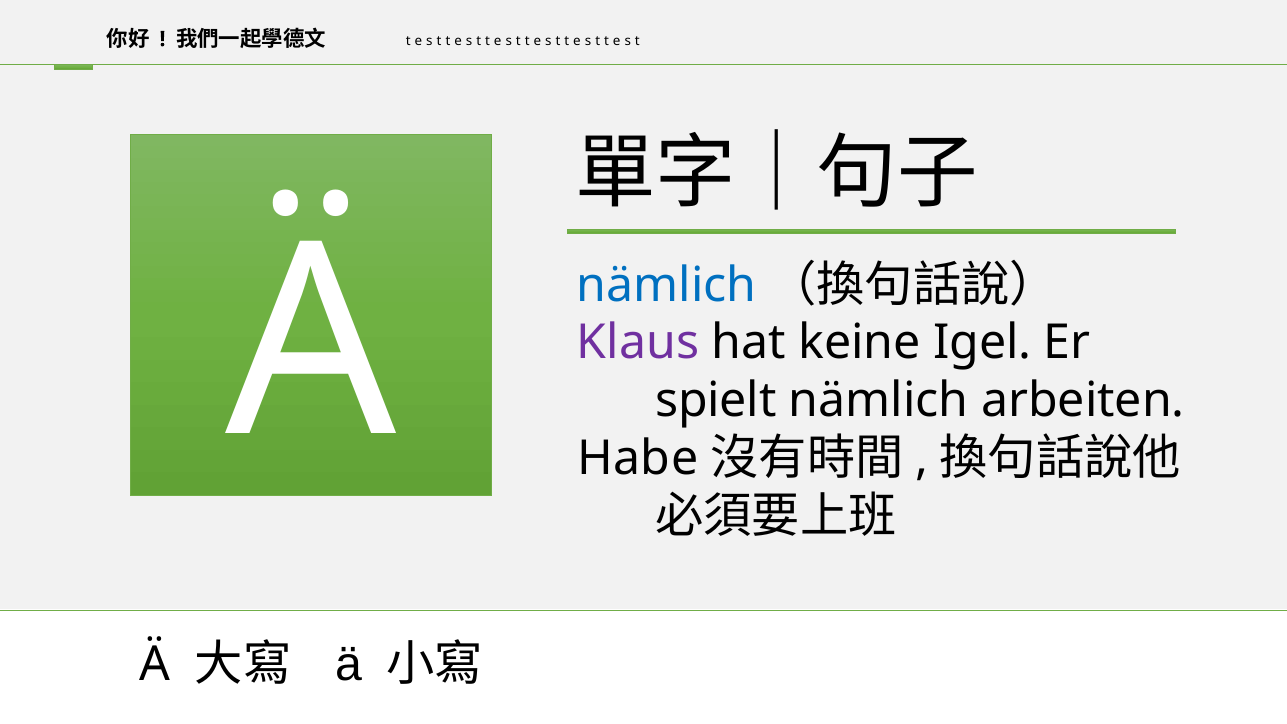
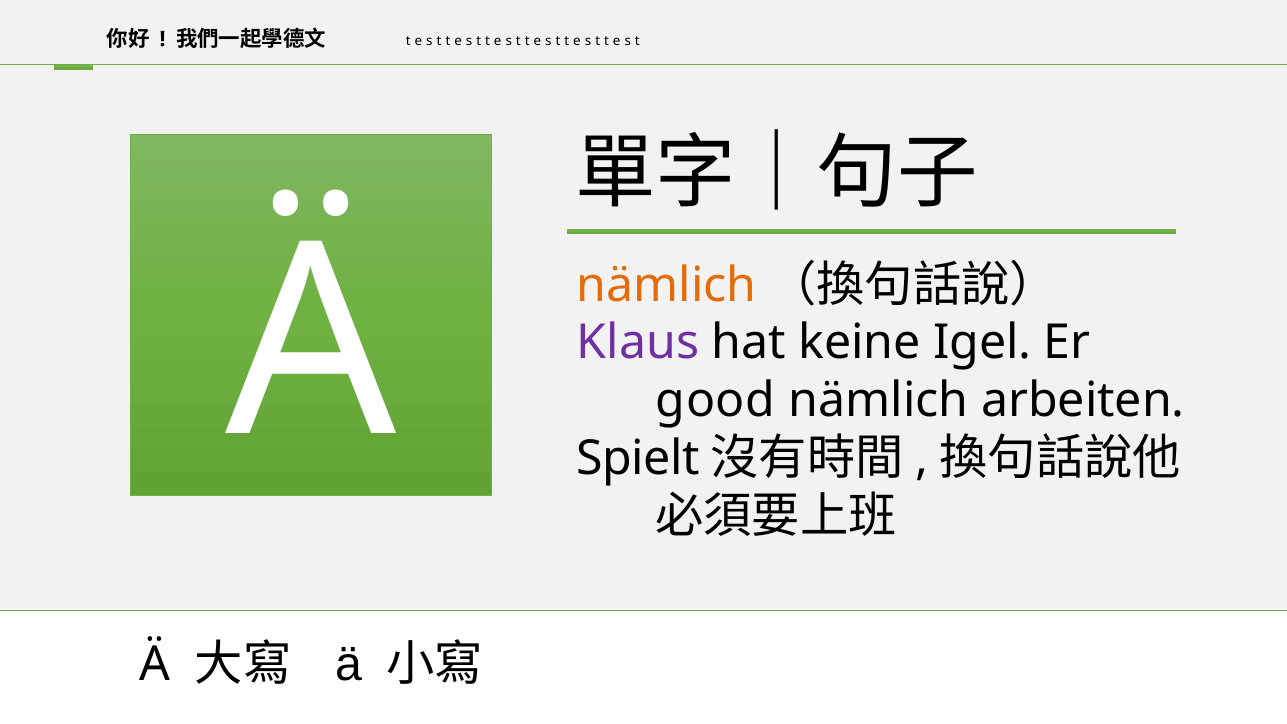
nämlich colour: blue -> orange (667, 285)
spielt: spielt -> good (716, 401)
Habe: Habe -> Spielt (638, 459)
